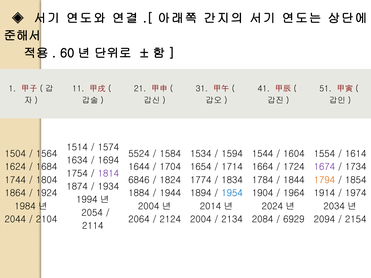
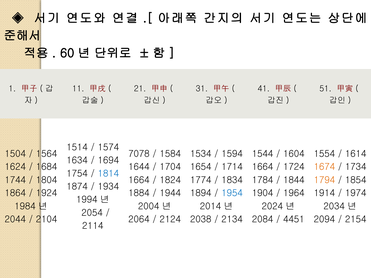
5524: 5524 -> 7078 (139, 154)
1674 colour: purple -> orange (324, 167)
1814 colour: purple -> blue (108, 174)
6846: 6846 -> 1664 (139, 180)
2004: 2004 -> 2038 (201, 220)
6929: 6929 -> 4451 (294, 220)
